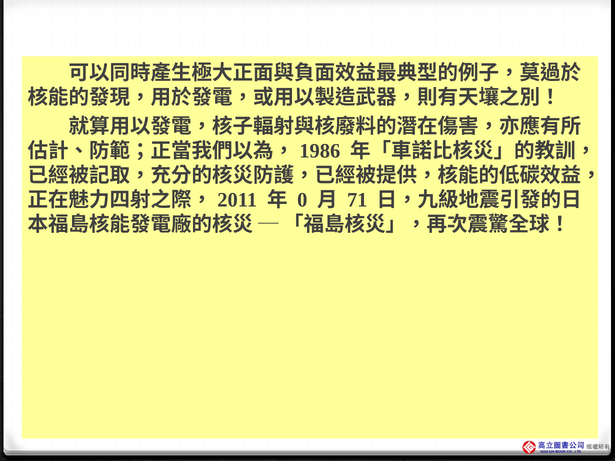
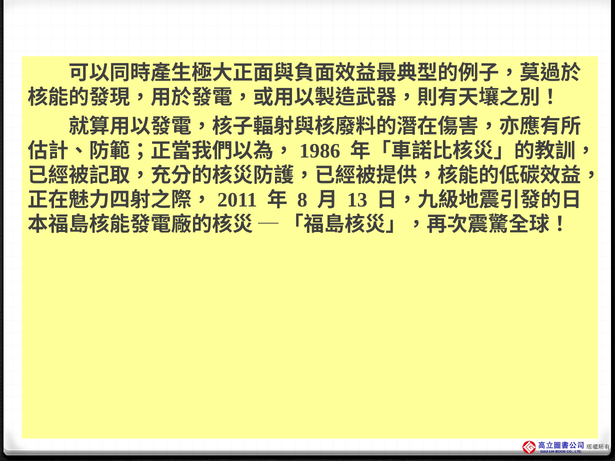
0: 0 -> 8 (302, 200)
71: 71 -> 13 (357, 200)
